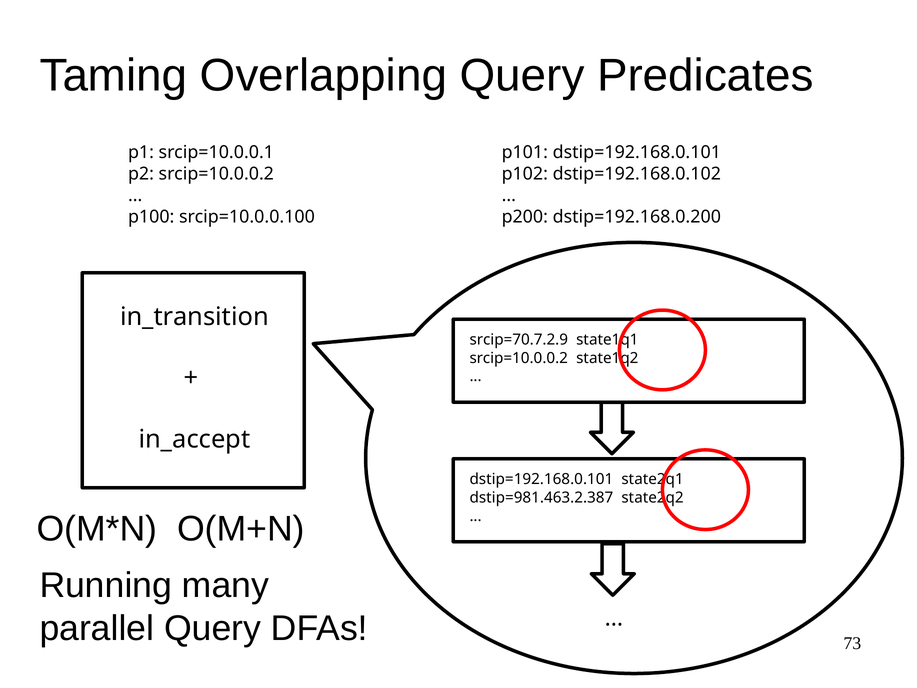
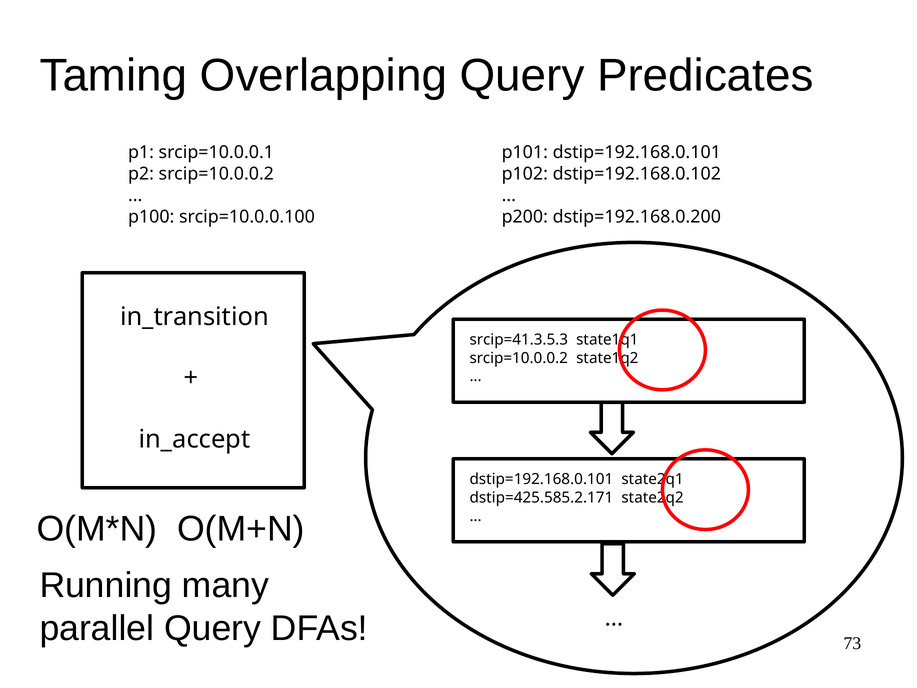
srcip=70.7.2.9: srcip=70.7.2.9 -> srcip=41.3.5.3 (519, 340)
dstip=981.463.2.387: dstip=981.463.2.387 -> dstip=425.585.2.171 (541, 498)
